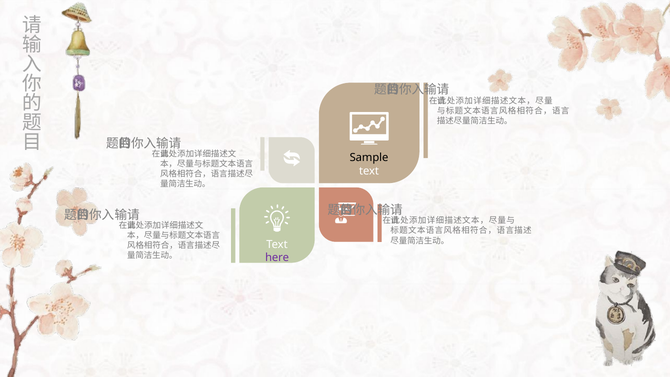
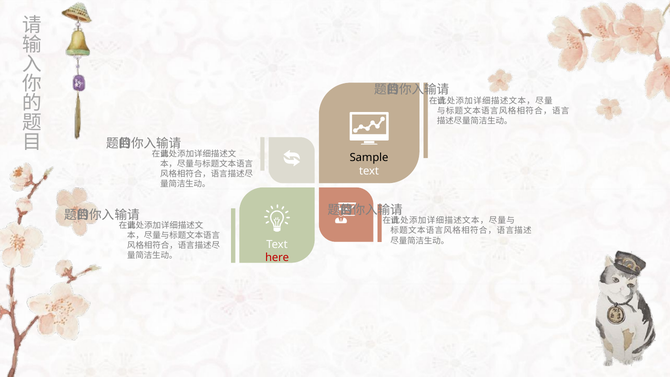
here colour: purple -> red (277, 258)
